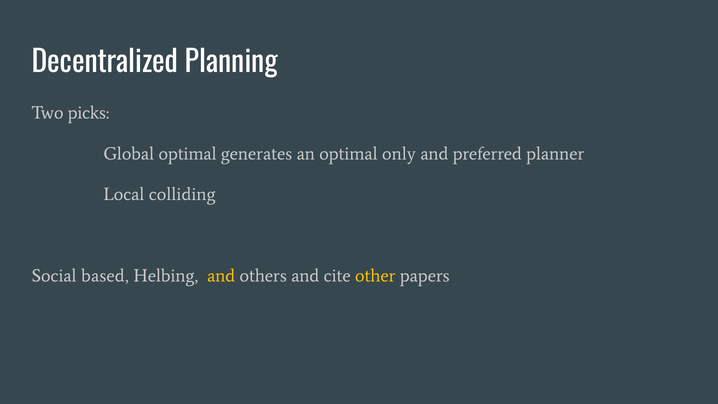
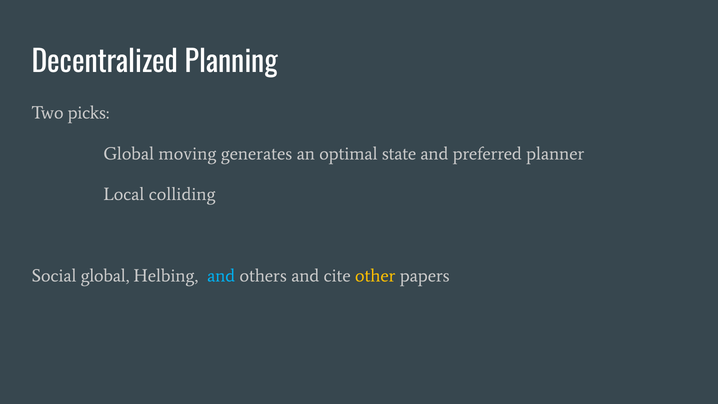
Global optimal: optimal -> moving (187, 154)
only: only -> state (399, 154)
Social based: based -> global (105, 276)
and colour: yellow -> light blue (221, 276)
